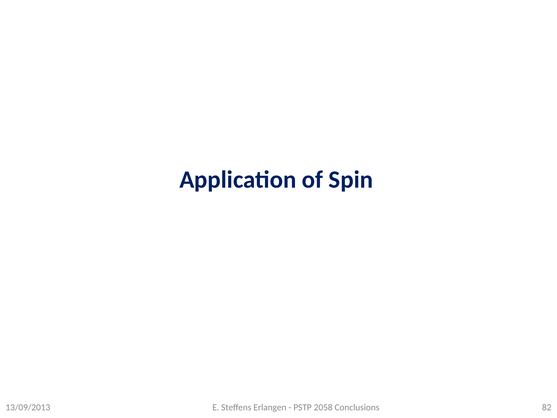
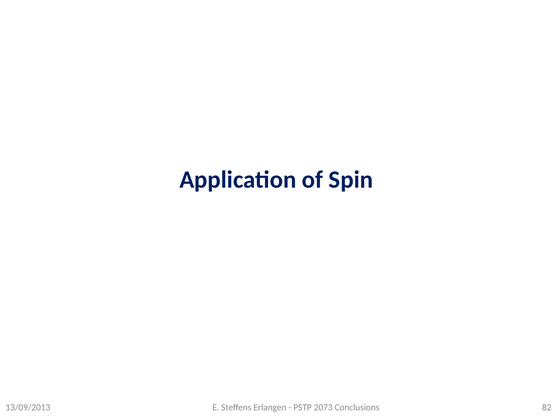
2058: 2058 -> 2073 (323, 407)
